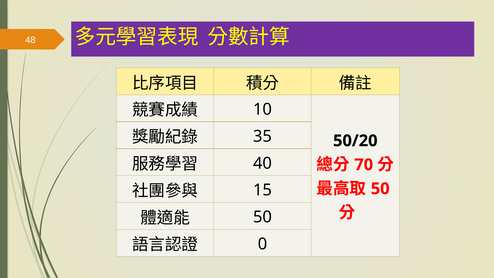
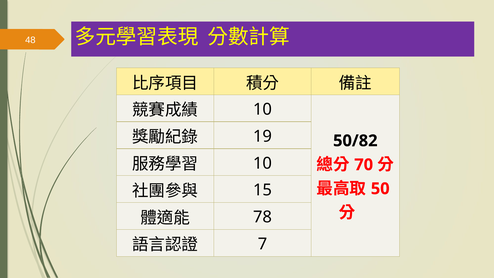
35: 35 -> 19 (262, 136)
50/20: 50/20 -> 50/82 (355, 141)
40: 40 -> 10 (262, 163)
50: 50 -> 78 (262, 217)
0: 0 -> 7 (263, 244)
